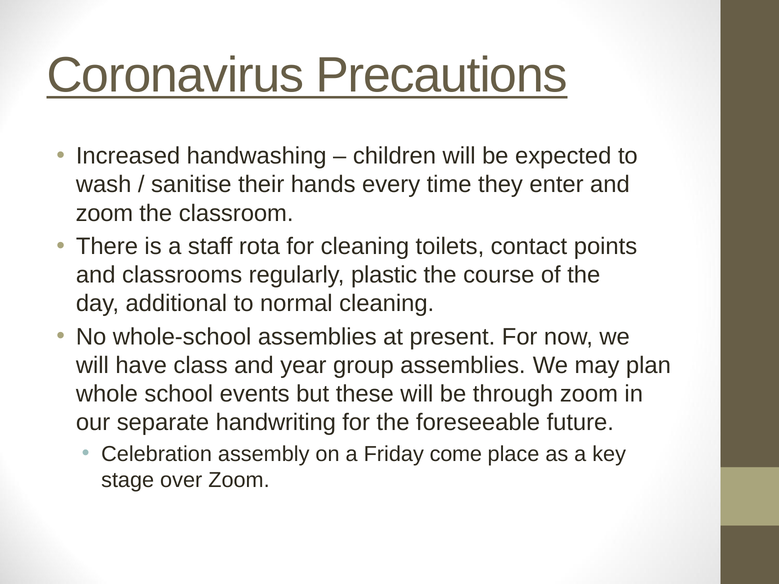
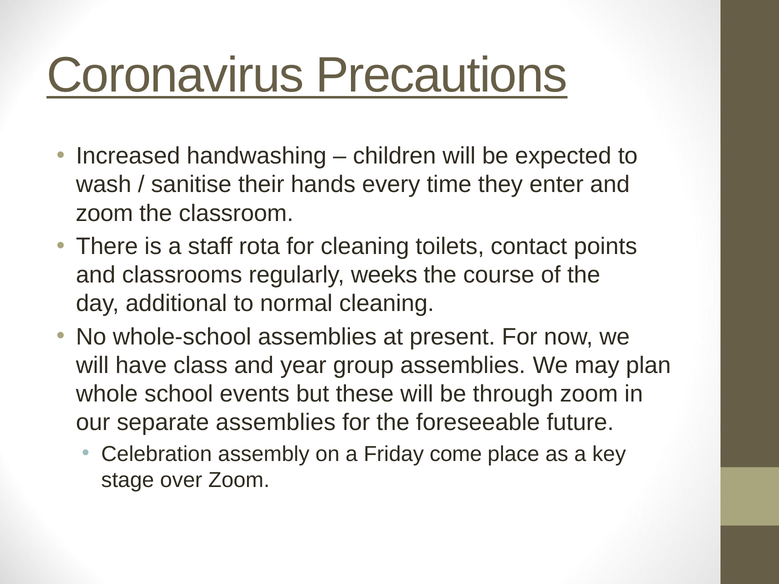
plastic: plastic -> weeks (384, 275)
separate handwriting: handwriting -> assemblies (276, 423)
